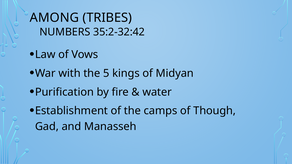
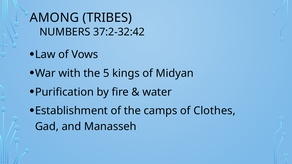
35:2-32:42: 35:2-32:42 -> 37:2-32:42 (119, 32)
Though: Though -> Clothes (215, 111)
